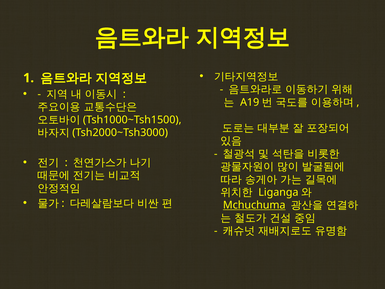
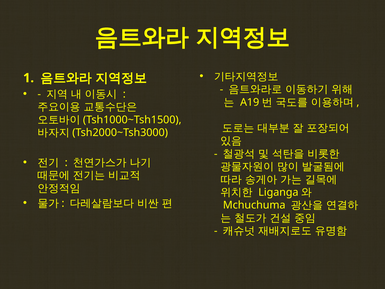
Mchuchuma underline: present -> none (254, 205)
